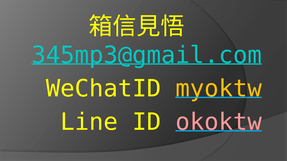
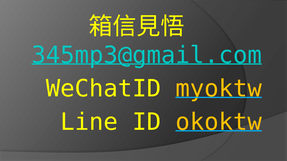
okoktw colour: pink -> yellow (219, 122)
